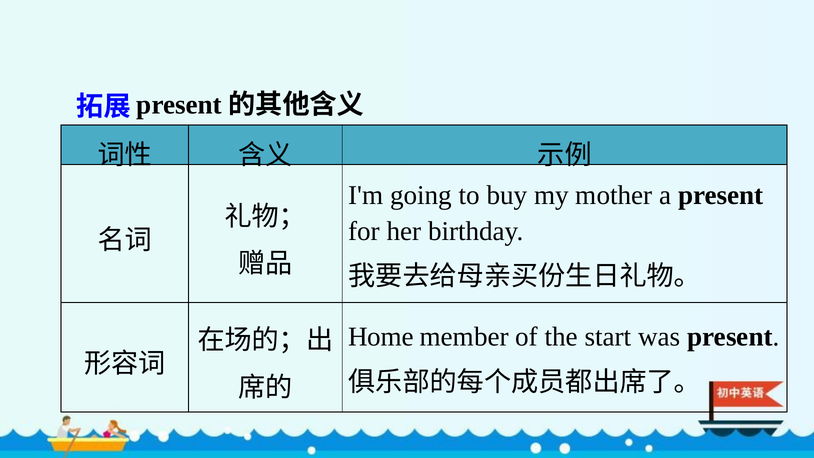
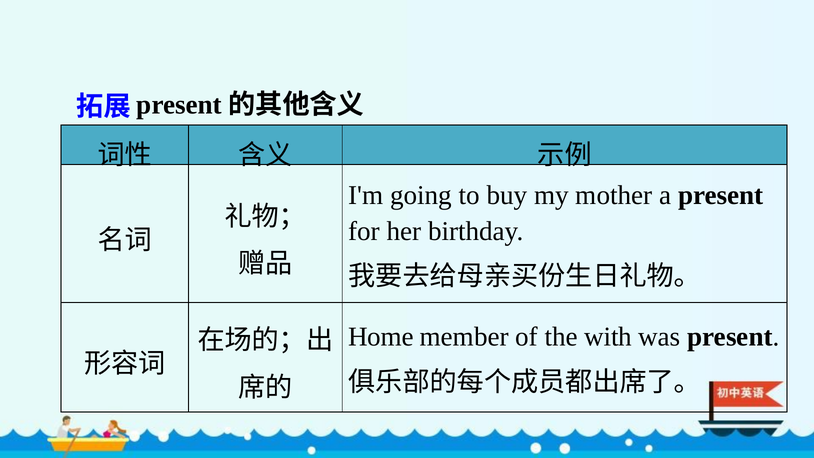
start: start -> with (608, 337)
